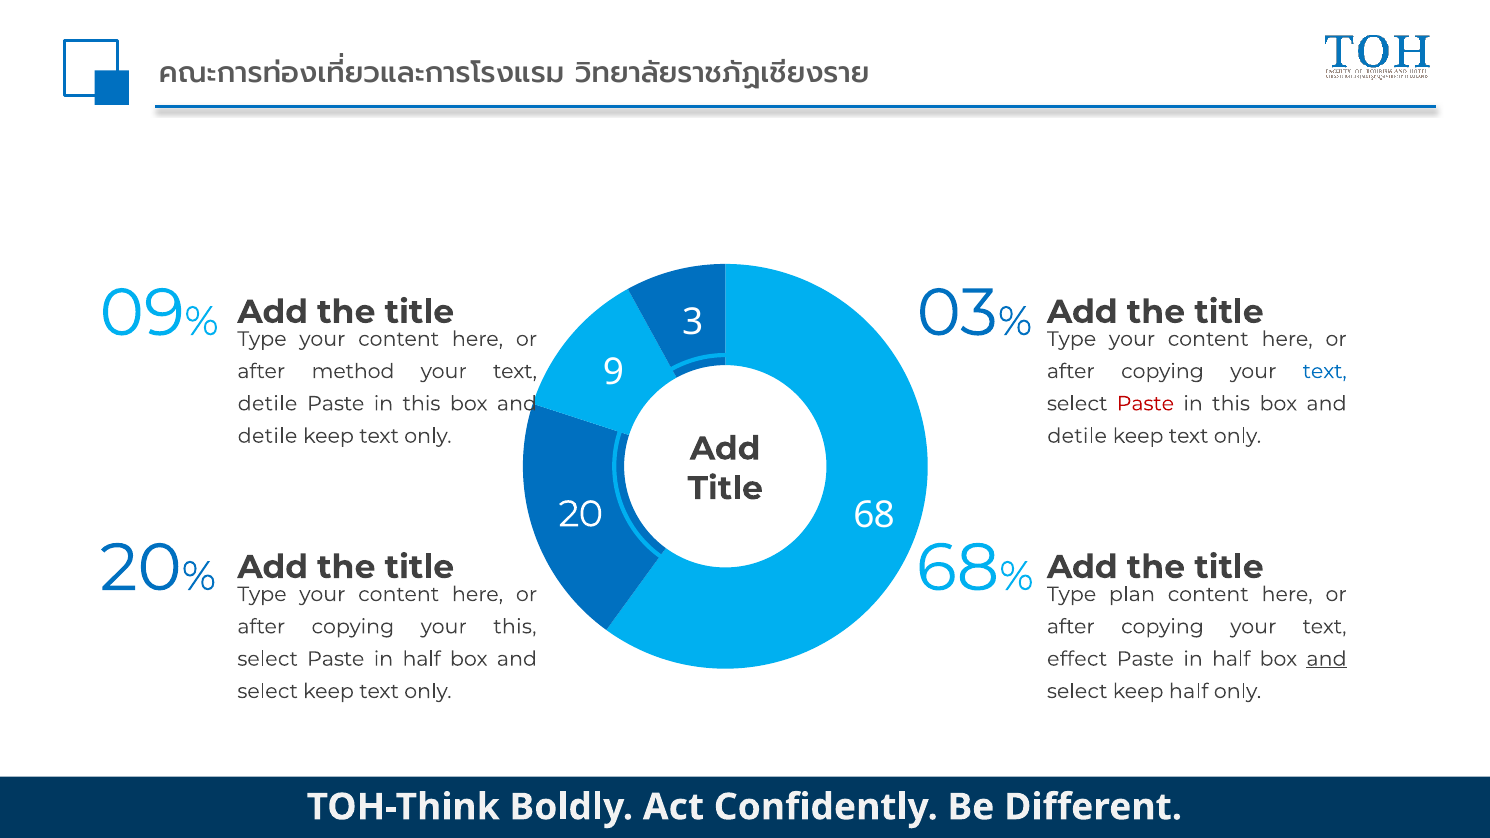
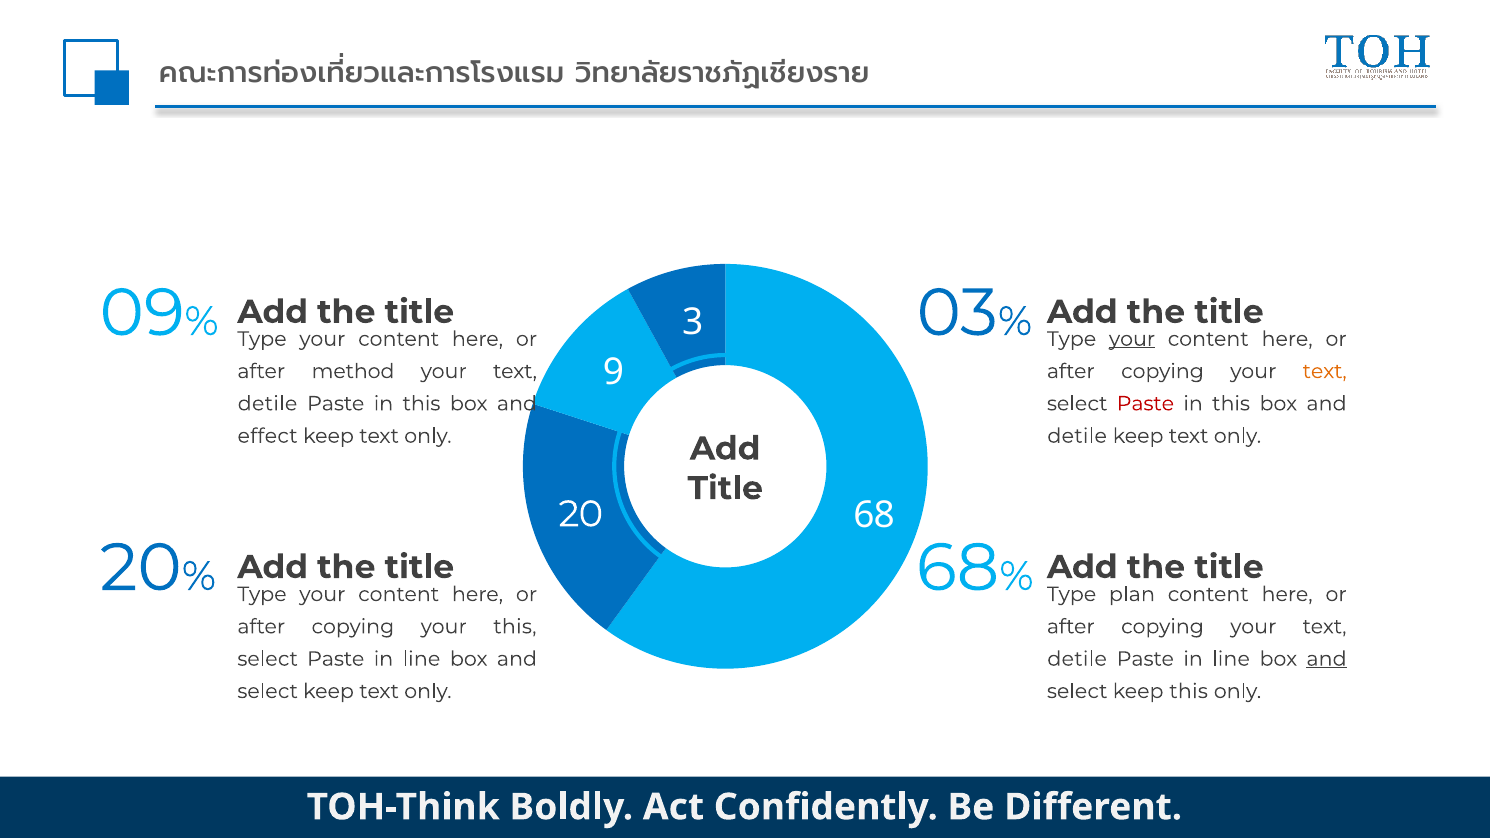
your underline: none -> present (1132, 339)
text colour: blue -> orange (1325, 371)
detile: detile -> effect (268, 436)
select Paste in half: half -> line (421, 659)
effect: effect -> detile (1077, 659)
half: half -> line (1231, 659)
keep half: half -> this (1189, 691)
